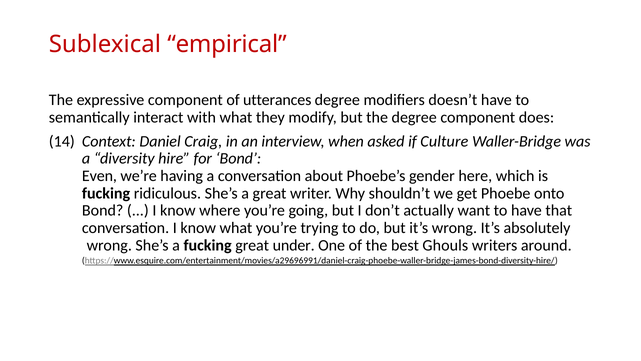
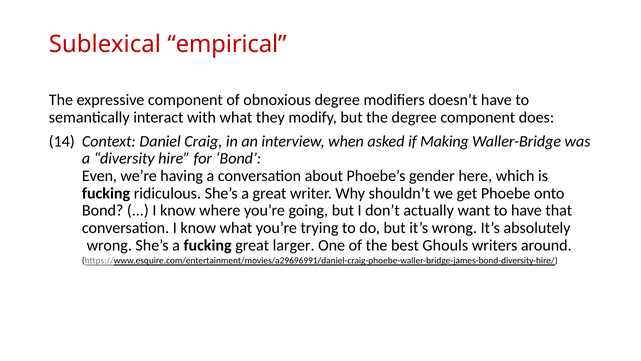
utterances: utterances -> obnoxious (277, 100)
Culture: Culture -> Making (444, 141)
under: under -> larger (294, 245)
